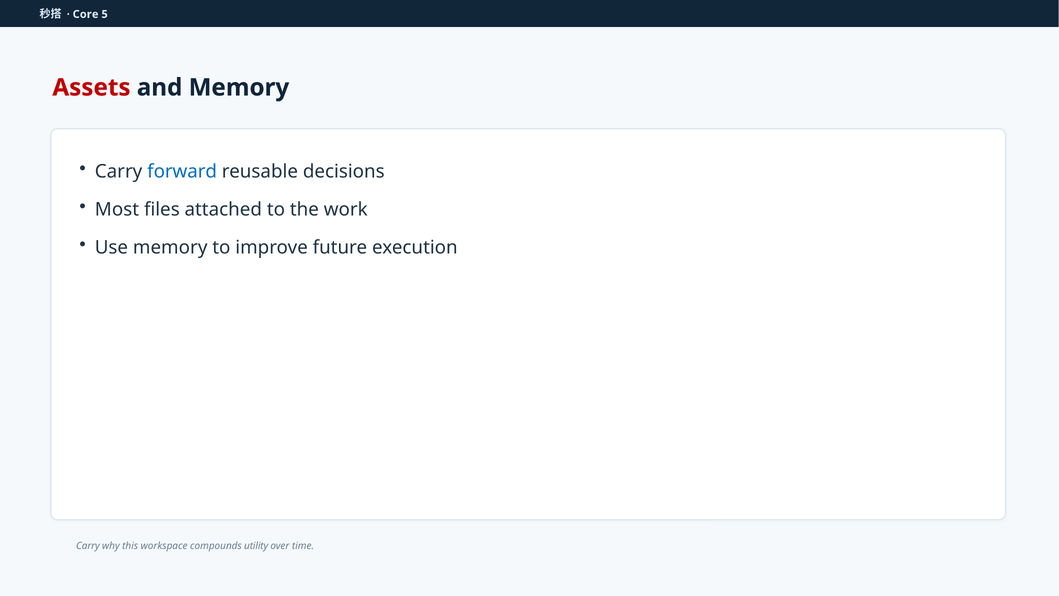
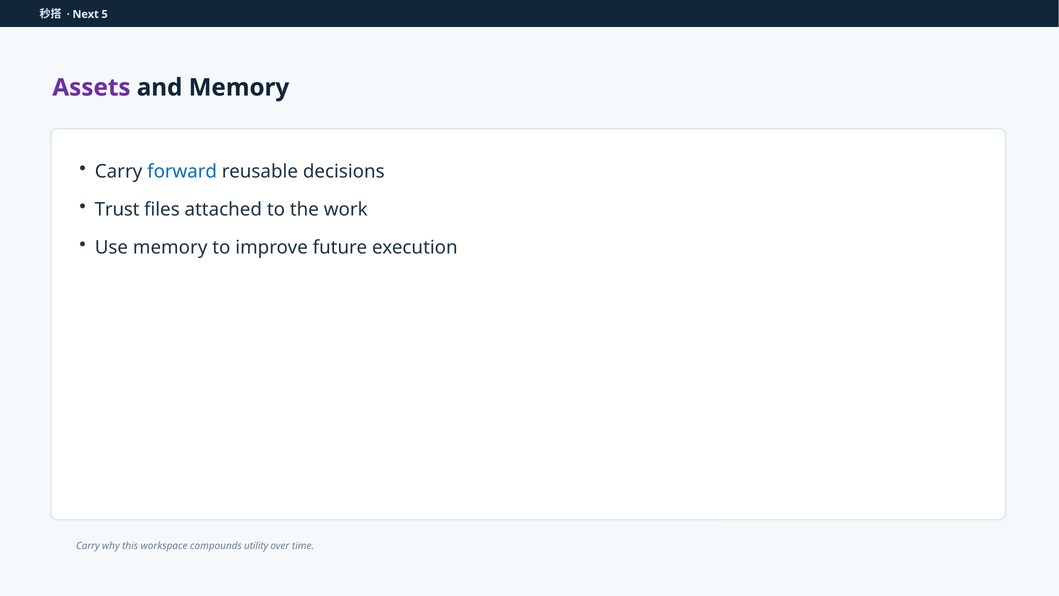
Core: Core -> Next (86, 14)
Assets colour: red -> purple (91, 87)
Most: Most -> Trust (117, 209)
